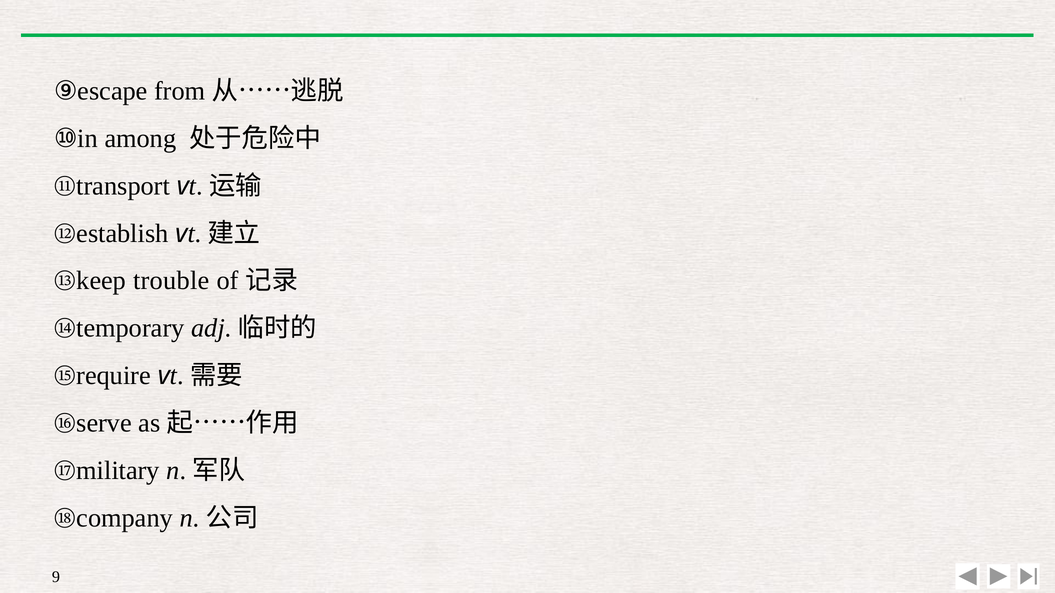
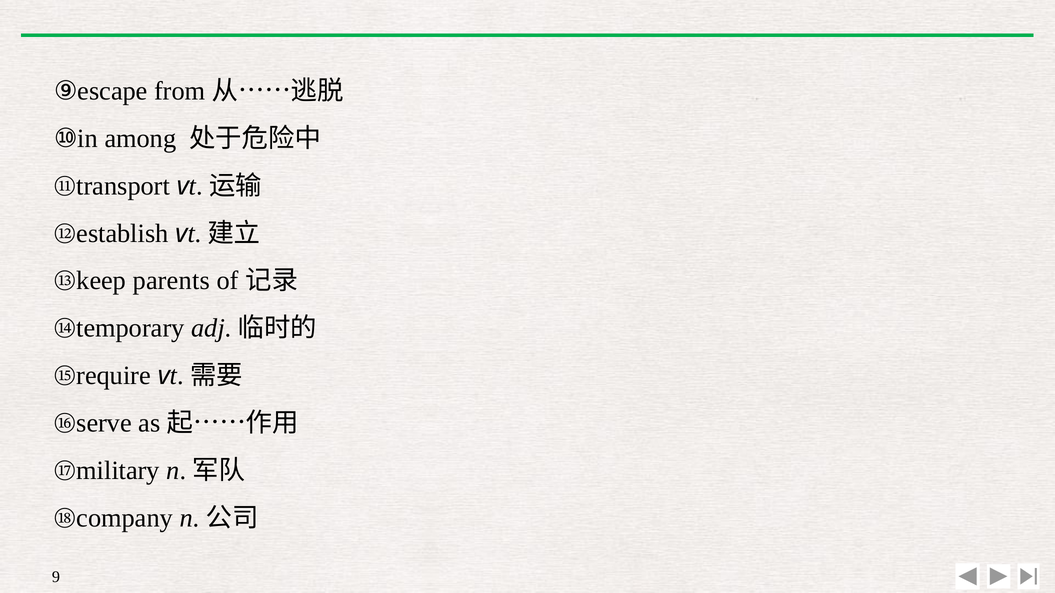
trouble: trouble -> parents (171, 281)
